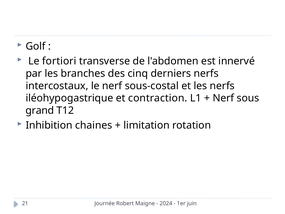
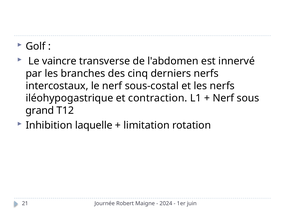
fortiori: fortiori -> vaincre (59, 61)
chaines: chaines -> laquelle (94, 125)
